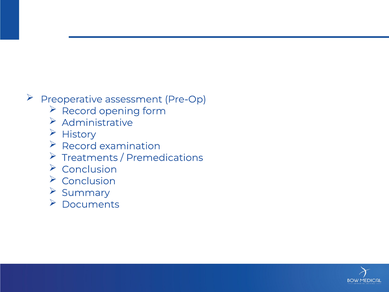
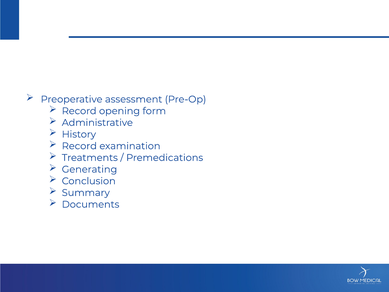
Conclusion: Conclusion -> Generating (89, 169)
